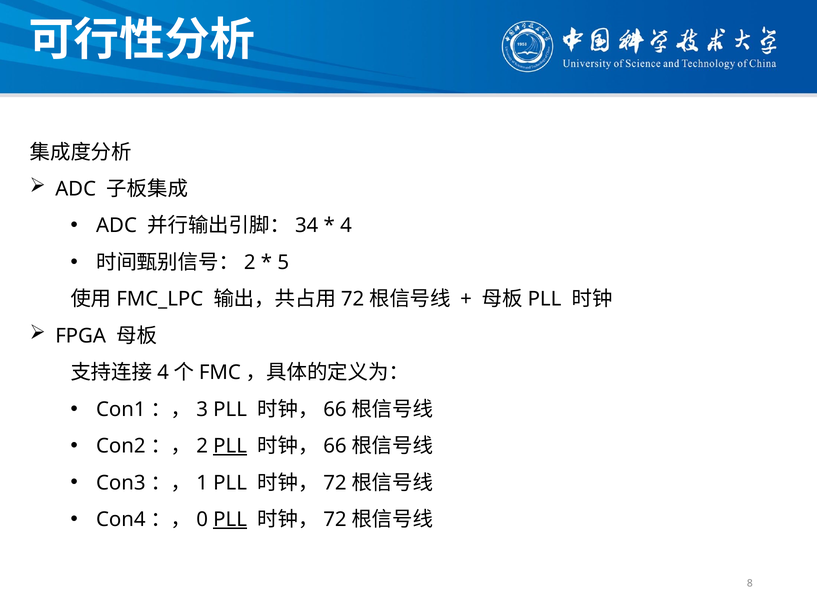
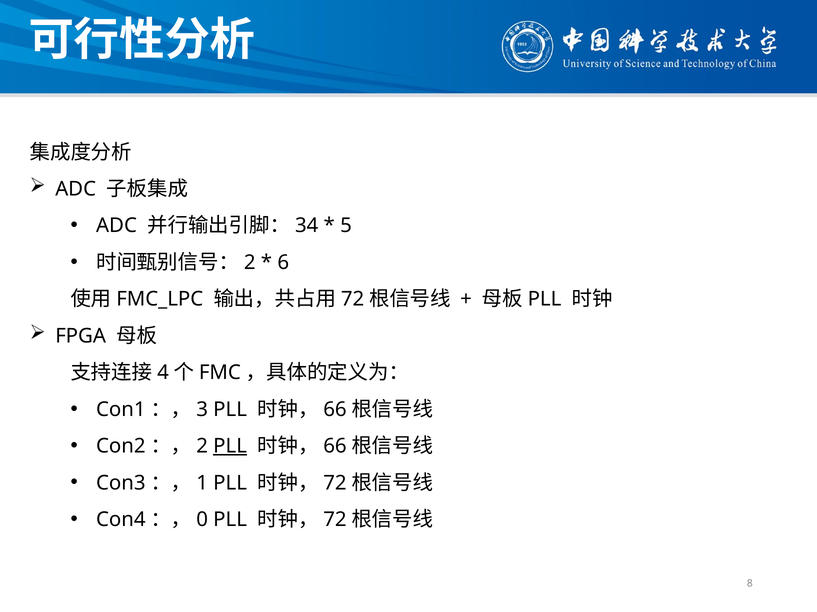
4: 4 -> 5 (346, 226)
5: 5 -> 6 (283, 263)
PLL underline: present -> none (230, 520)
